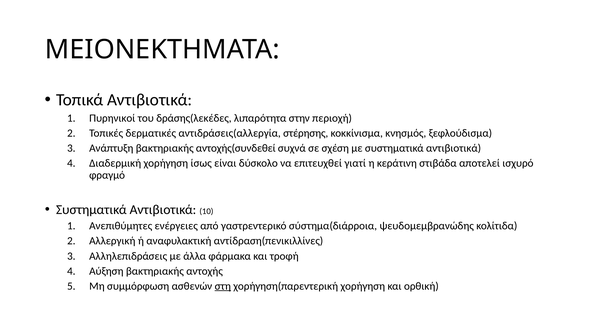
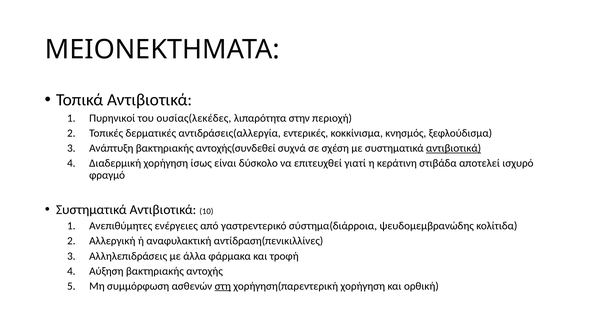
δράσης(λεκέδες: δράσης(λεκέδες -> ουσίας(λεκέδες (194, 118)
στέρησης: στέρησης -> εντερικές (306, 133)
αντιβιοτικά underline: none -> present (454, 148)
